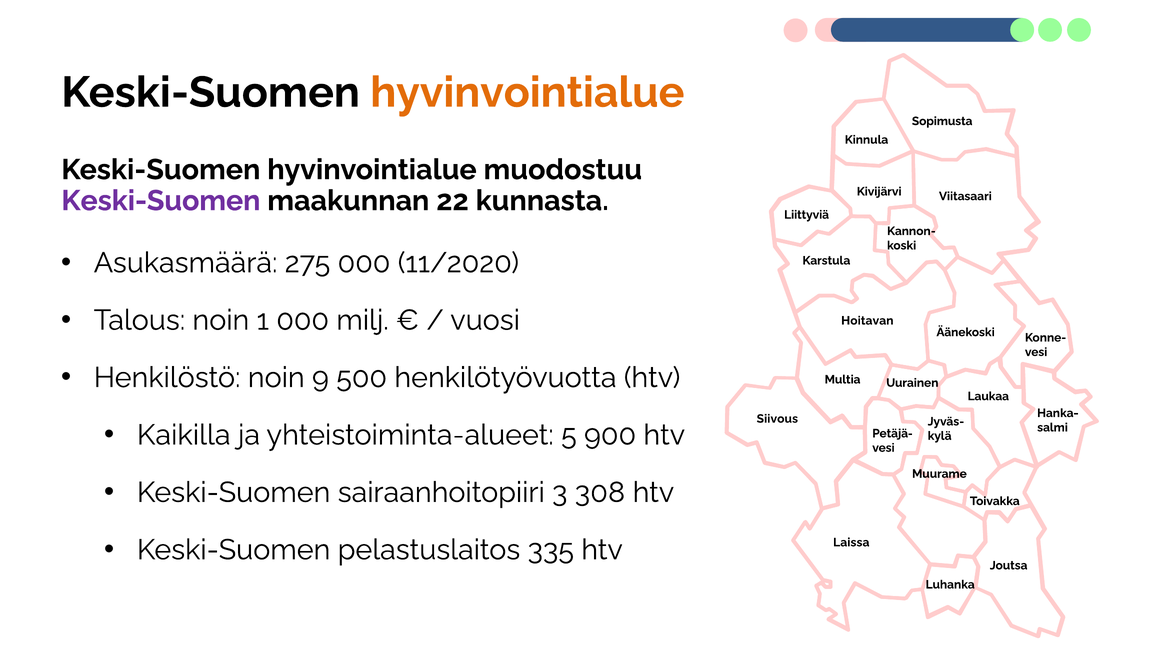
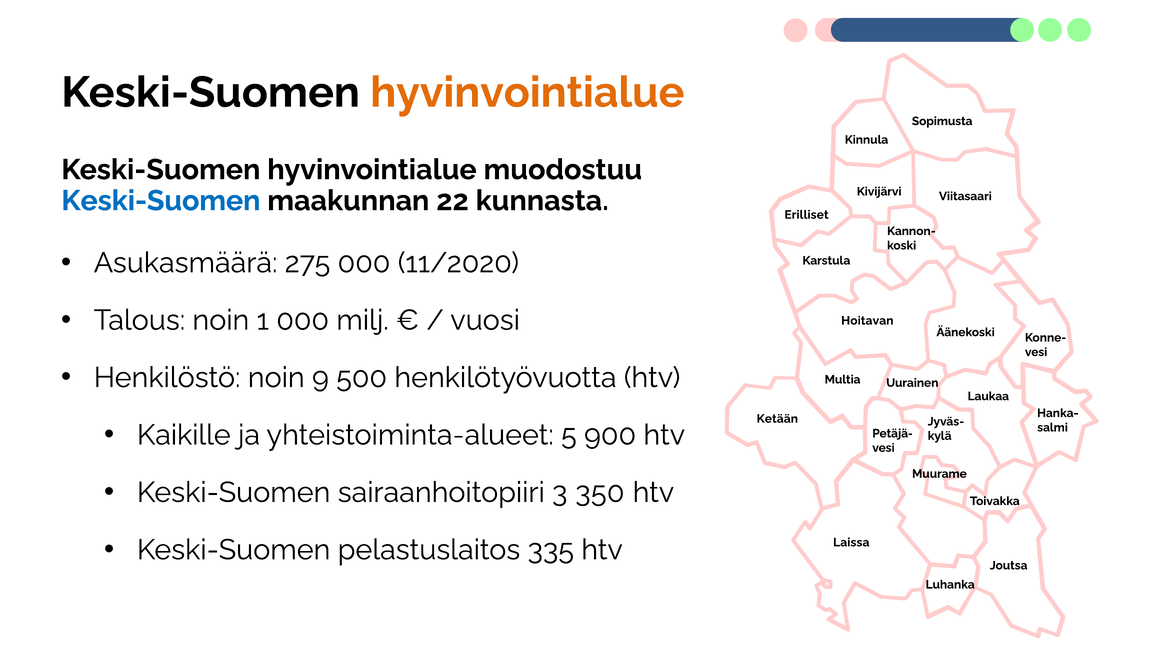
Keski-Suomen colour: purple -> blue (161, 201)
Liittyviä: Liittyviä -> Erilliset (807, 215)
Siivous: Siivous -> Ketään (777, 419)
Kaikilla: Kaikilla -> Kaikille (184, 435)
308: 308 -> 350 (600, 492)
